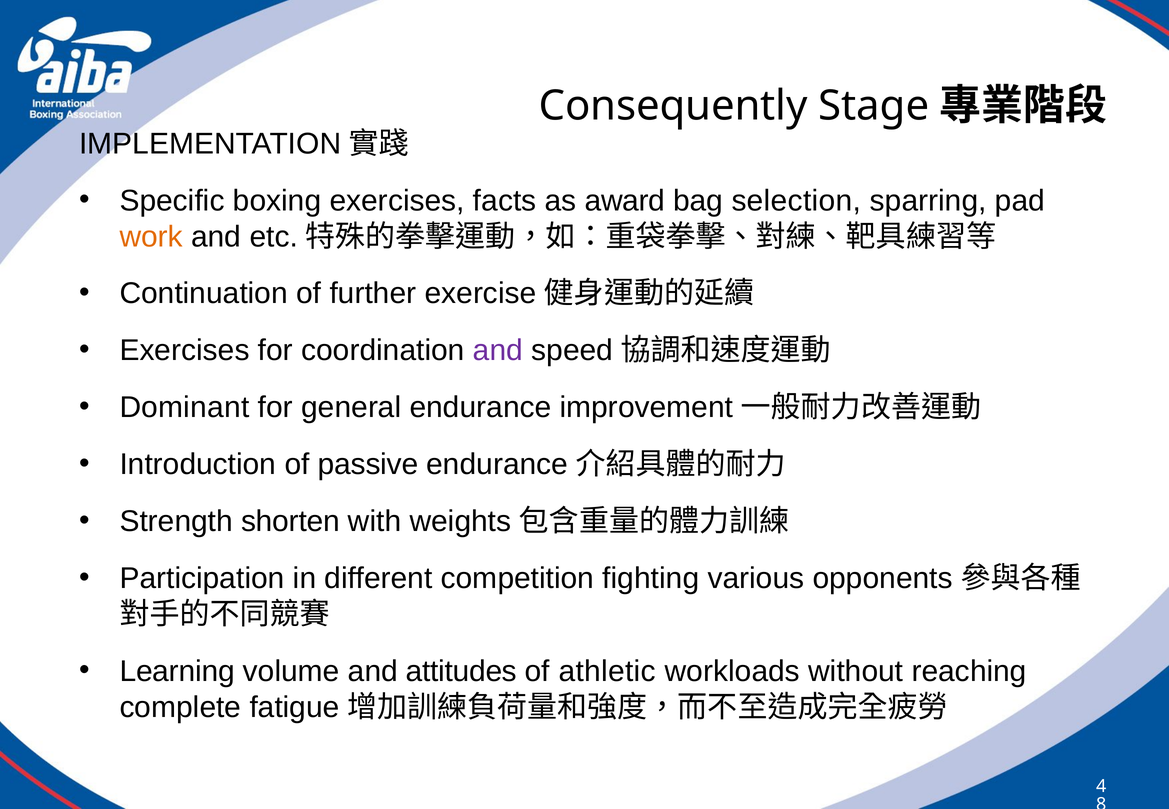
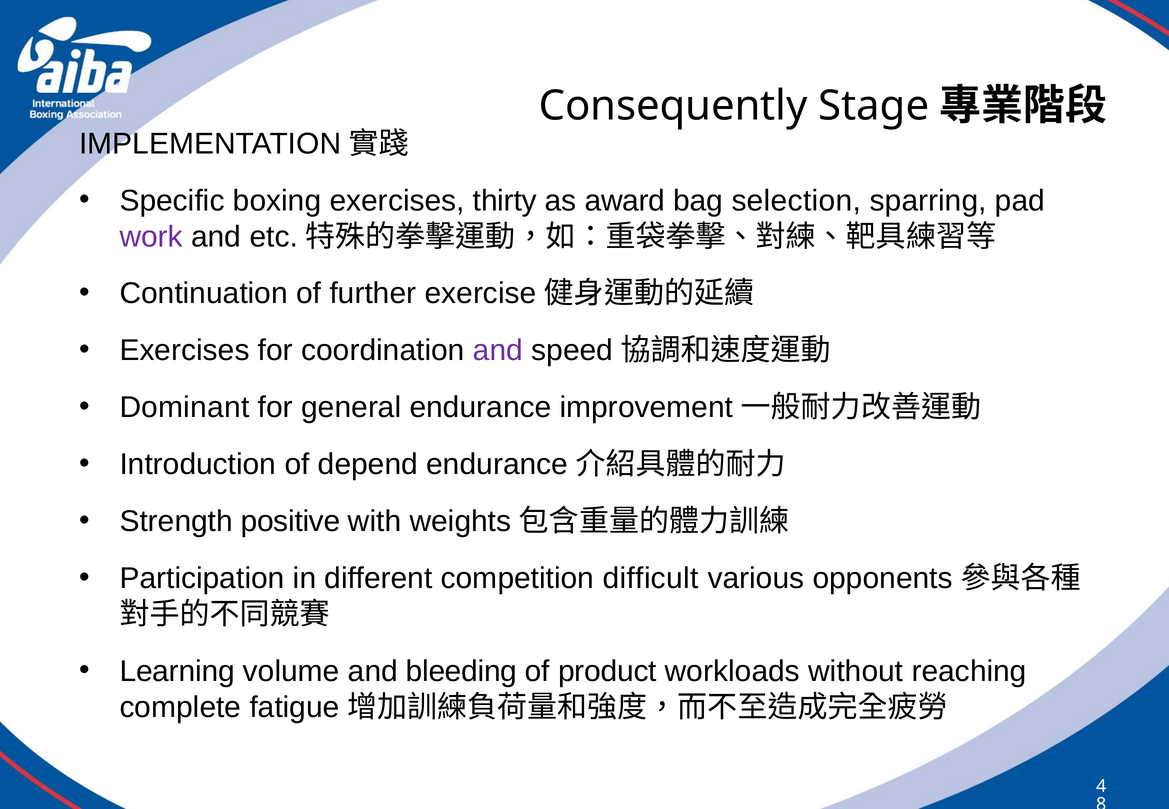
facts: facts -> thirty (505, 201)
work colour: orange -> purple (151, 237)
passive: passive -> depend (368, 465)
shorten: shorten -> positive (291, 522)
fighting: fighting -> difficult (651, 579)
attitudes: attitudes -> bleeding (461, 671)
athletic: athletic -> product (607, 671)
